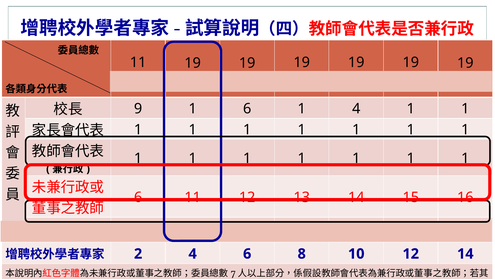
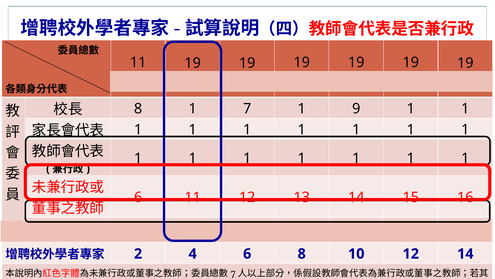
9: 9 -> 8 (138, 108)
1 6: 6 -> 7 (247, 108)
1 4: 4 -> 9 (356, 108)
